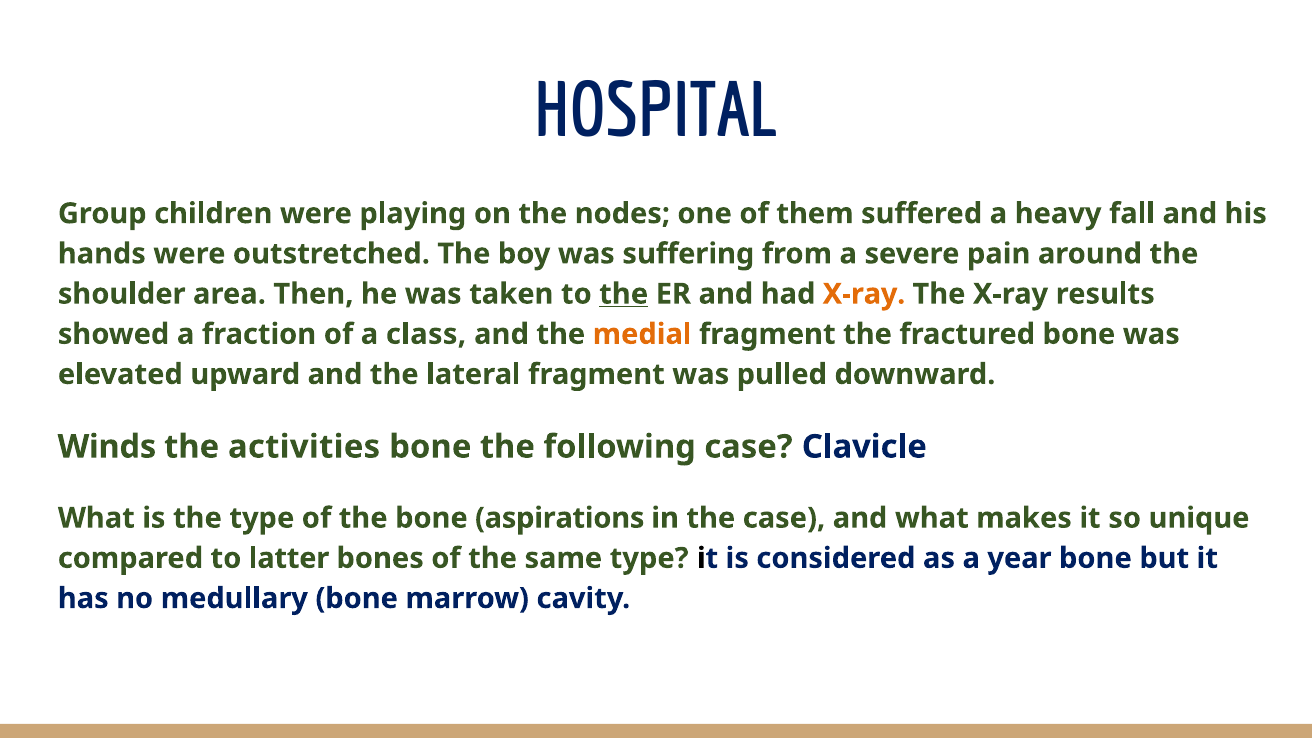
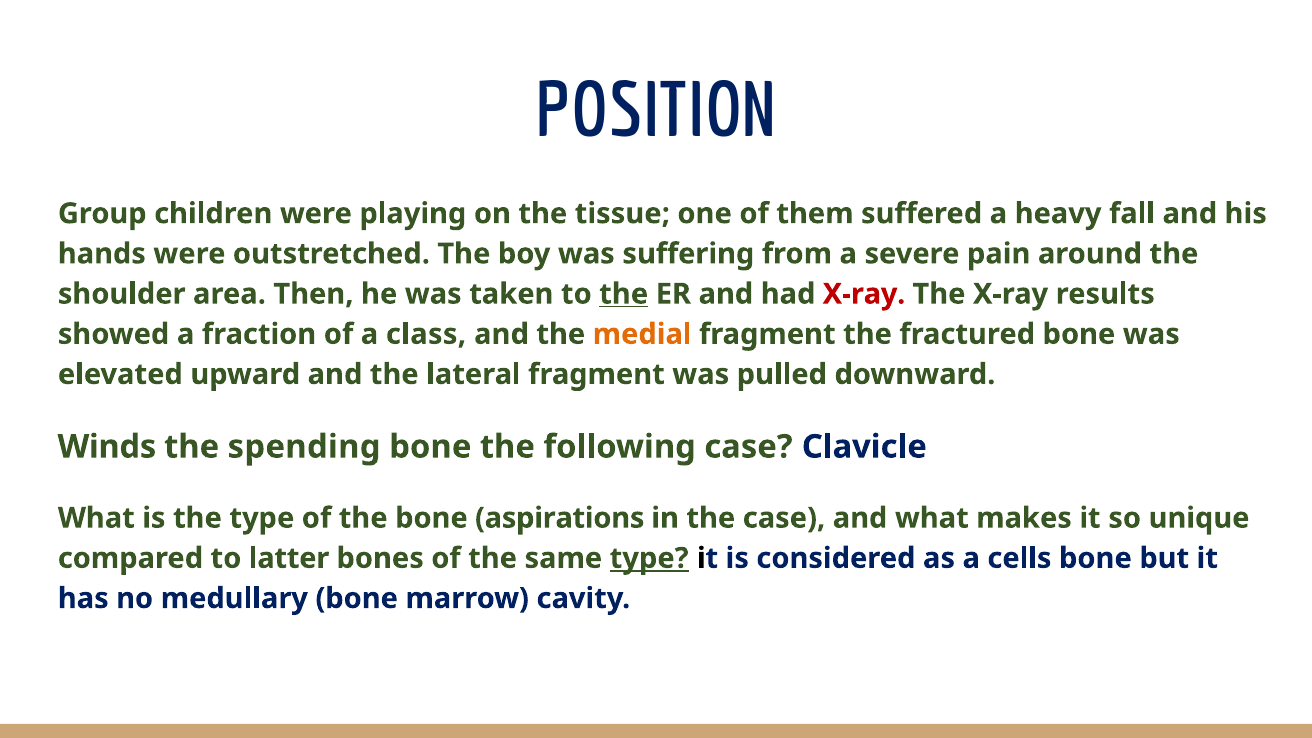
HOSPITAL: HOSPITAL -> POSITION (656, 111)
nodes: nodes -> tissue (622, 214)
X-ray colour: orange -> red (864, 294)
activities: activities -> spending (304, 447)
type underline: none -> present (649, 558)
year: year -> cells (1019, 558)
